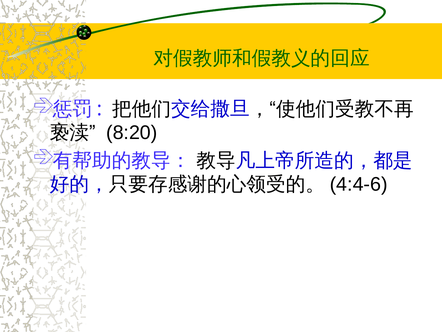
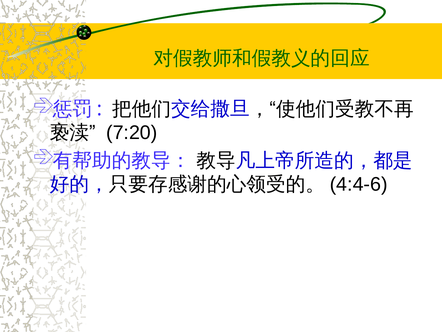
8:20: 8:20 -> 7:20 (132, 133)
